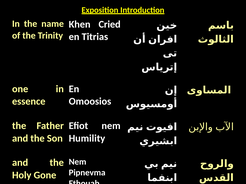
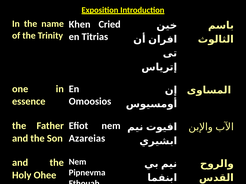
Humility: Humility -> Azareias (87, 139)
Gone: Gone -> Ohee (45, 176)
